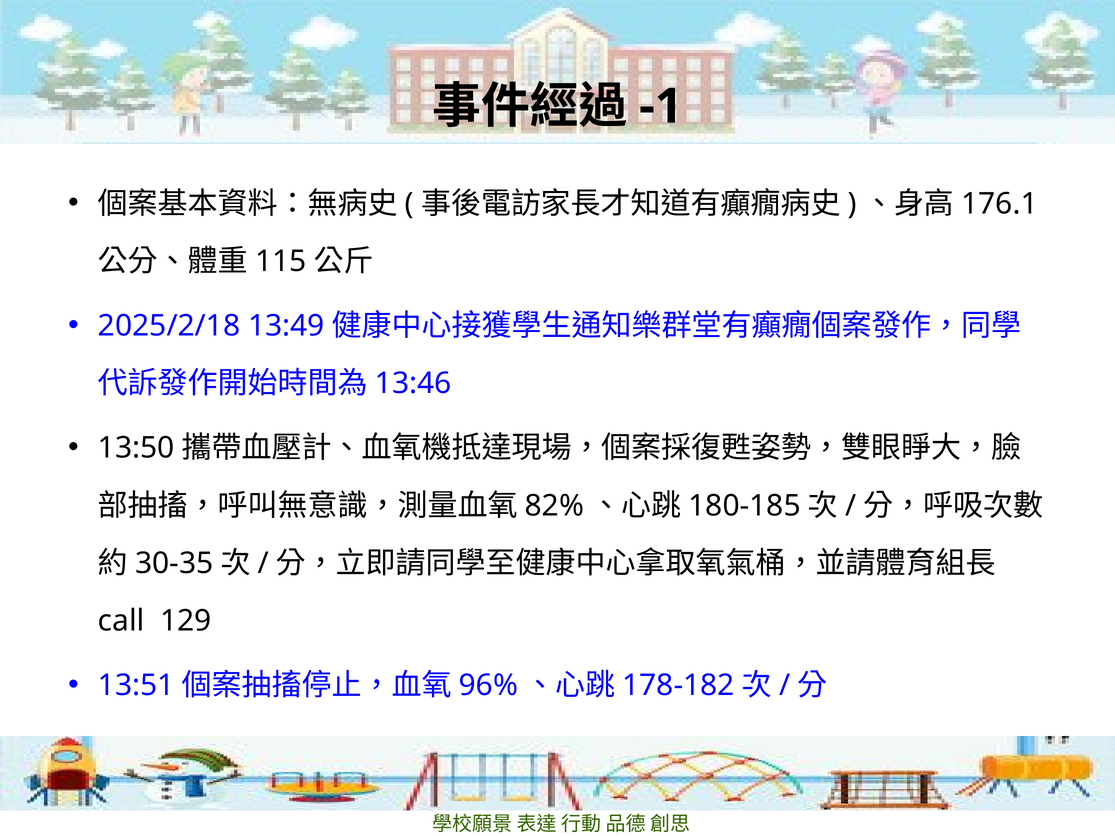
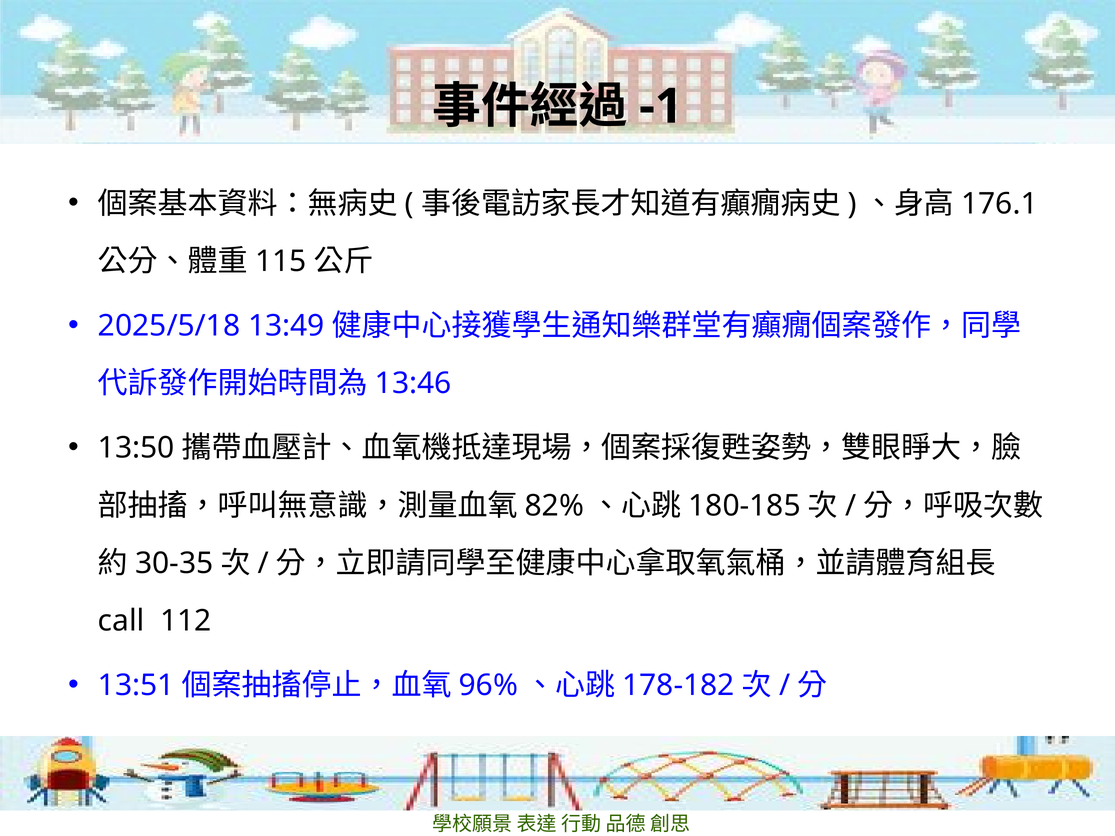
2025/2/18: 2025/2/18 -> 2025/5/18 (169, 326)
129: 129 -> 112 (186, 621)
